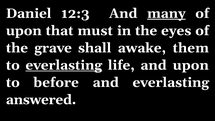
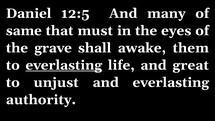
12:3: 12:3 -> 12:5 (75, 13)
many underline: present -> none (166, 13)
upon: upon -> same (24, 31)
and upon: upon -> great (191, 65)
before: before -> unjust (56, 82)
answered: answered -> authority (41, 100)
